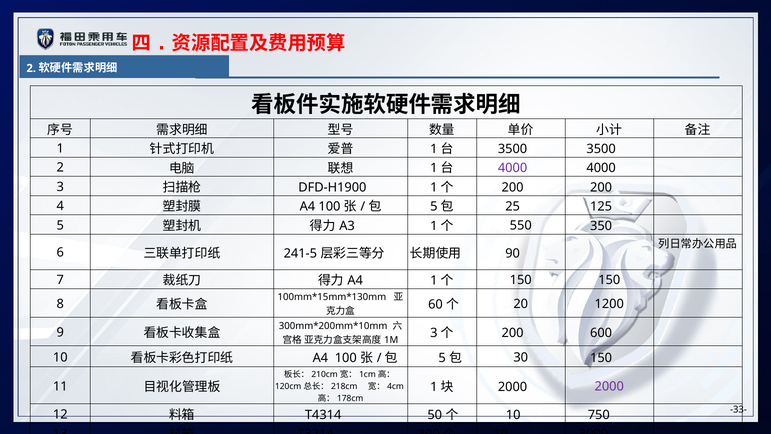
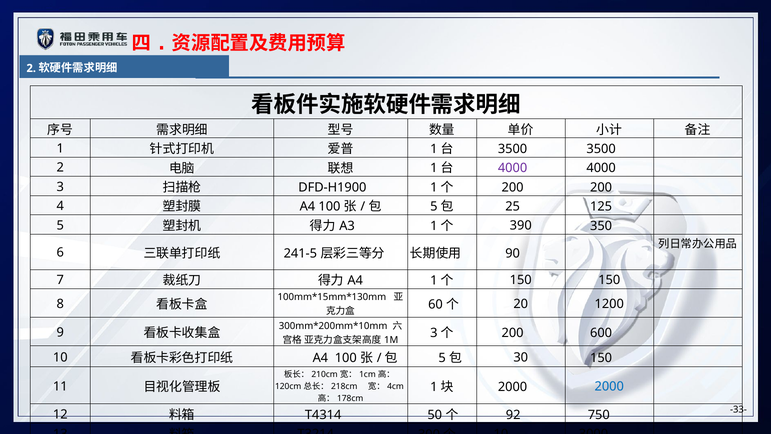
550: 550 -> 390 (521, 225)
2000 colour: purple -> blue (609, 386)
10: 10 -> 92 (513, 415)
